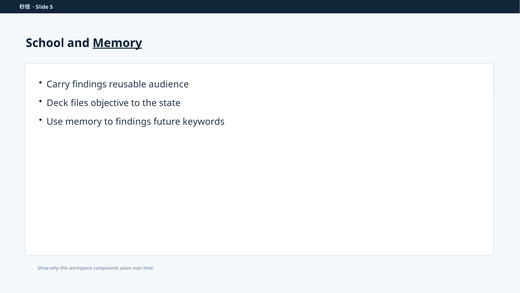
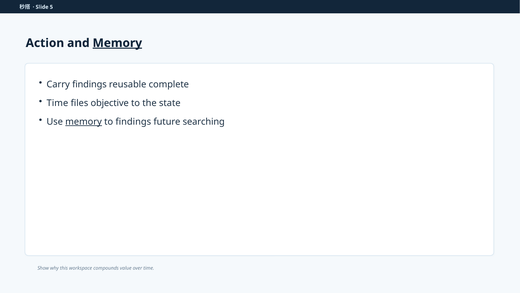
School: School -> Action (45, 43)
audience: audience -> complete (169, 84)
Deck: Deck -> Time (57, 103)
memory underline: none -> present (84, 121)
keywords: keywords -> searching (204, 121)
